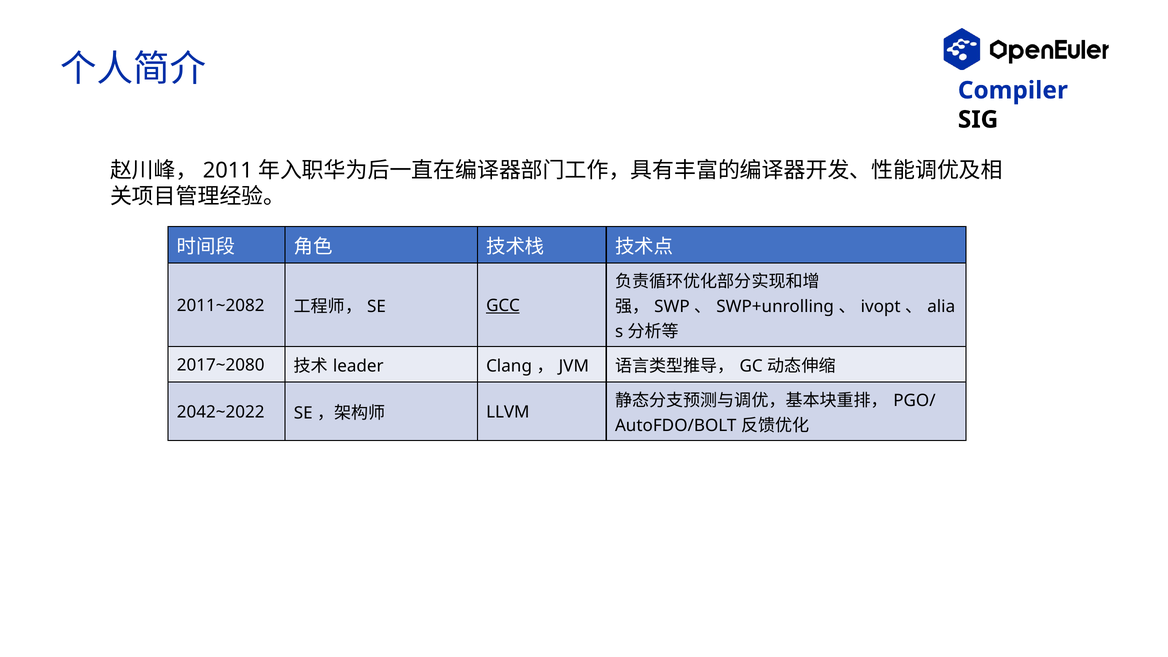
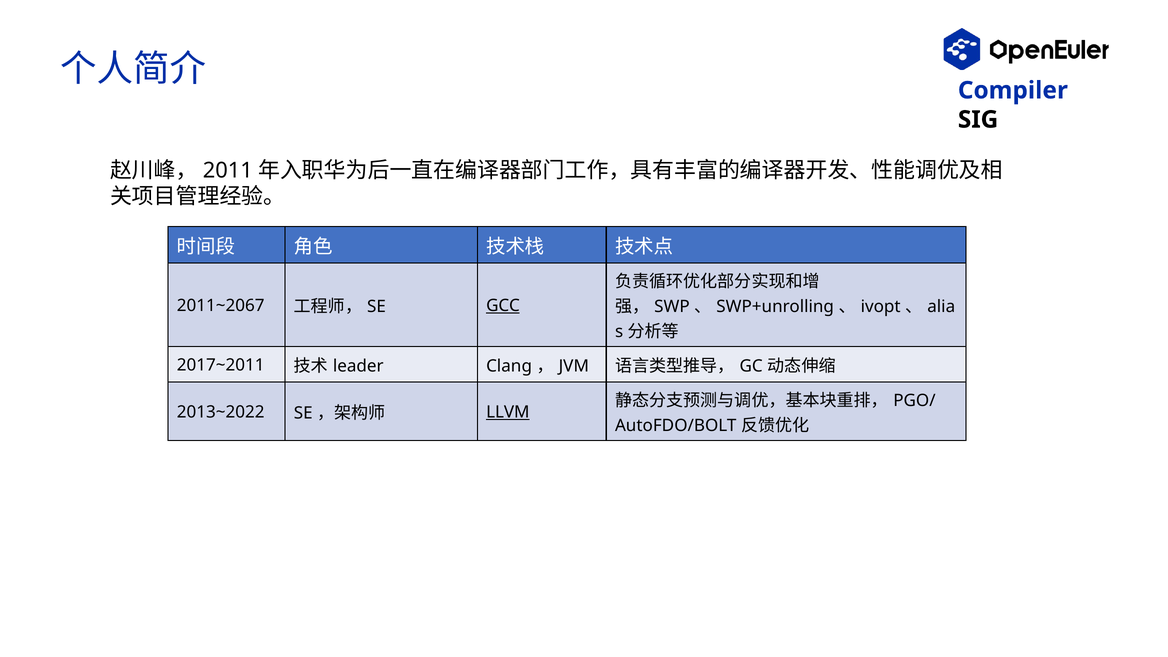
2011~2082: 2011~2082 -> 2011~2067 (221, 306)
2017~2080: 2017~2080 -> 2017~2011 (221, 365)
2042~2022: 2042~2022 -> 2013~2022 (221, 412)
LLVM underline: none -> present (508, 412)
